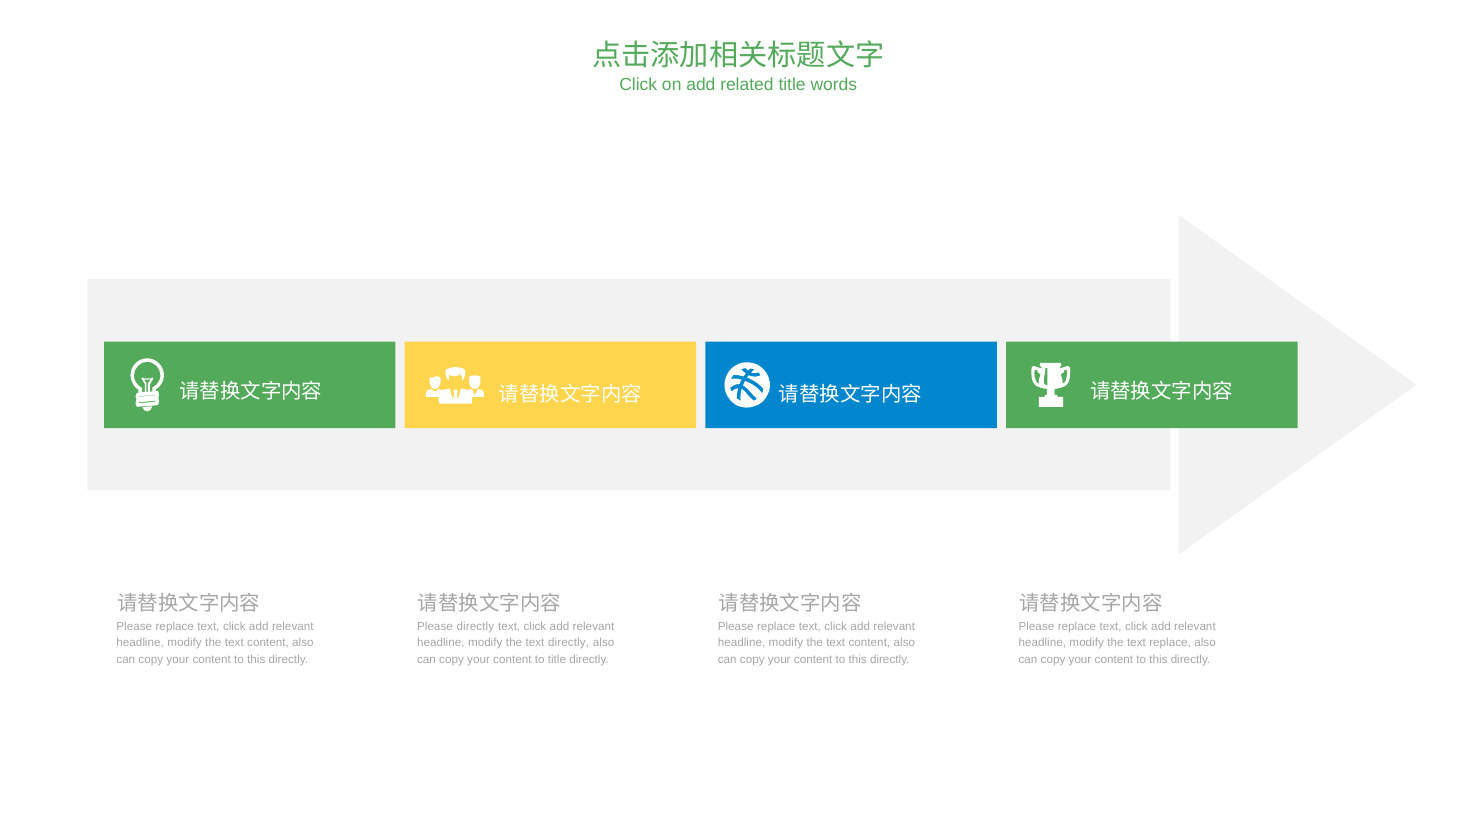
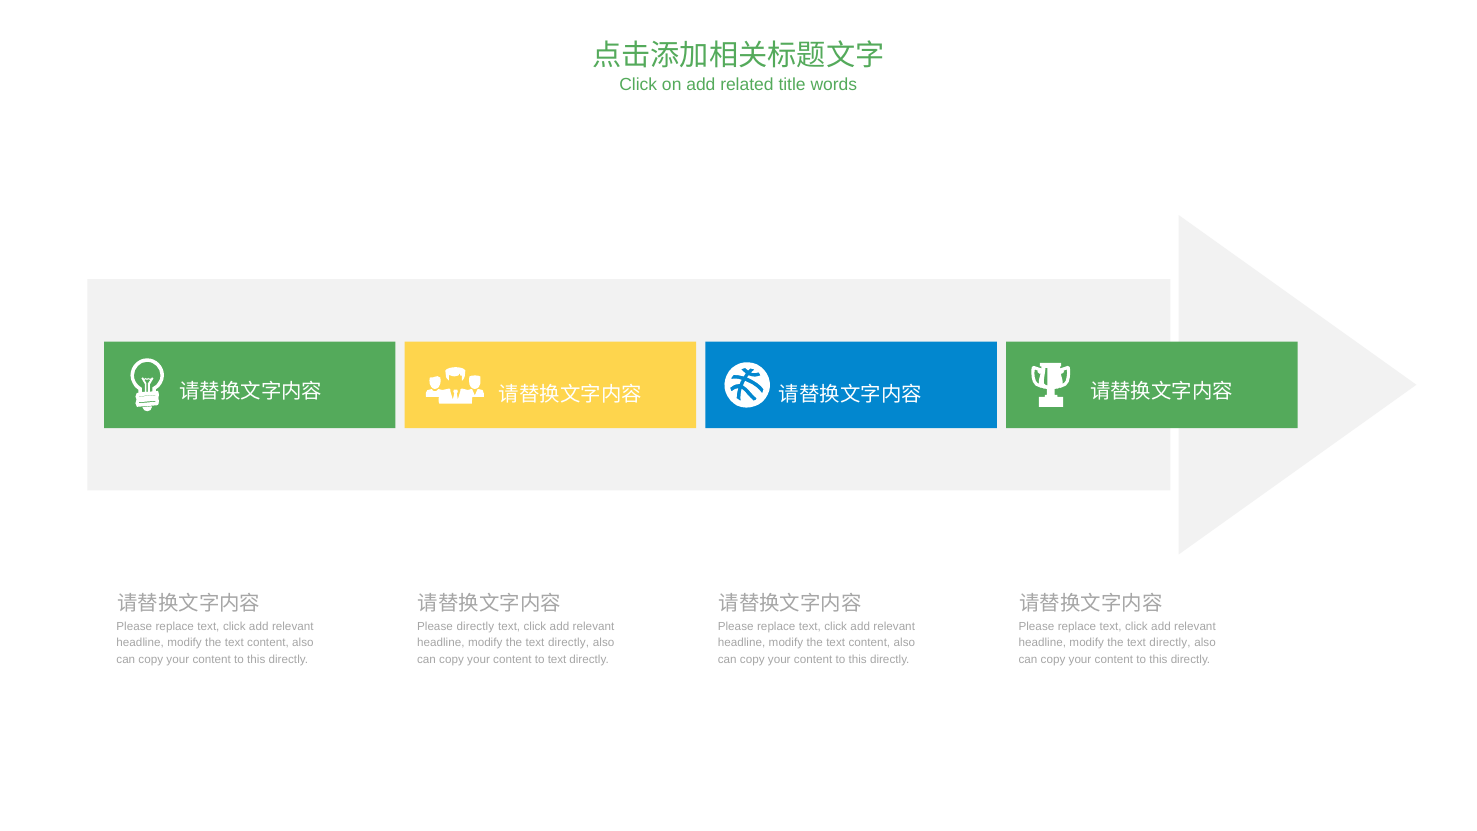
replace: replace -> directly (1170, 643)
to title: title -> text (557, 660)
